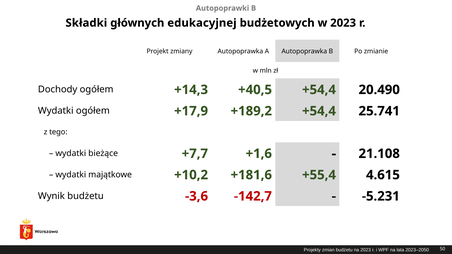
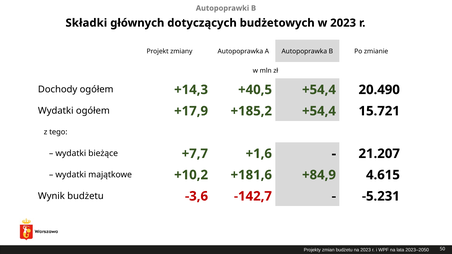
edukacyjnej: edukacyjnej -> dotyczących (202, 23)
+189,2: +189,2 -> +185,2 (251, 111)
25.741: 25.741 -> 15.721 (379, 111)
21.108: 21.108 -> 21.207 (379, 154)
+55,4: +55,4 -> +84,9 (319, 175)
